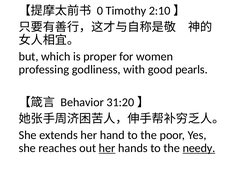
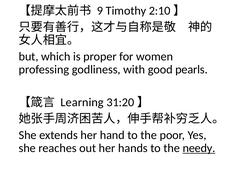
0: 0 -> 9 (100, 11)
Behavior: Behavior -> Learning (82, 103)
her underline: present -> none (107, 149)
